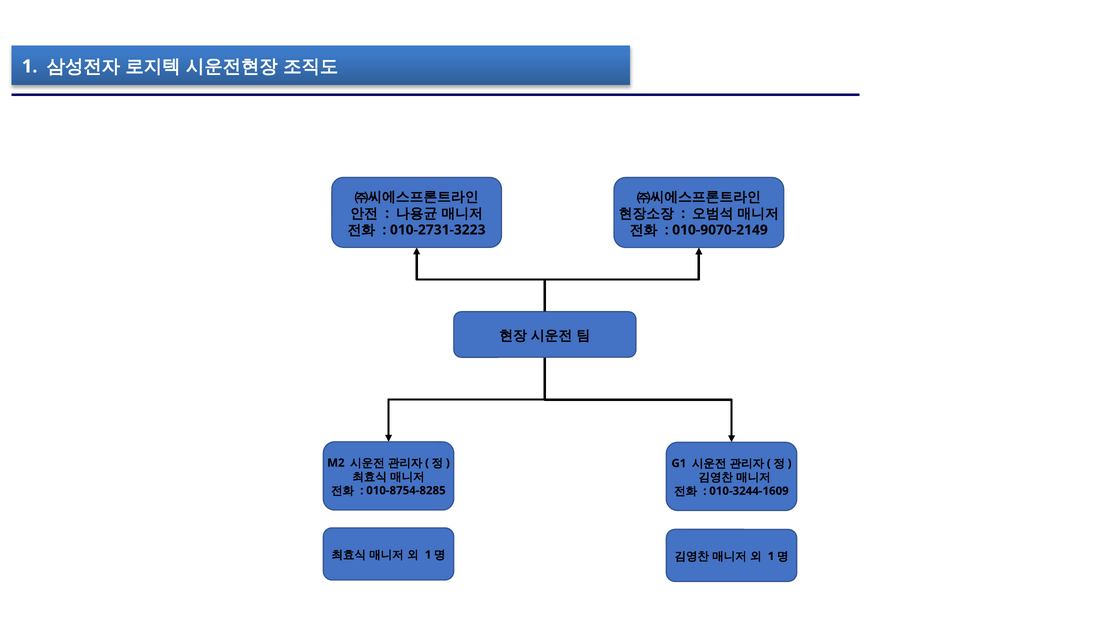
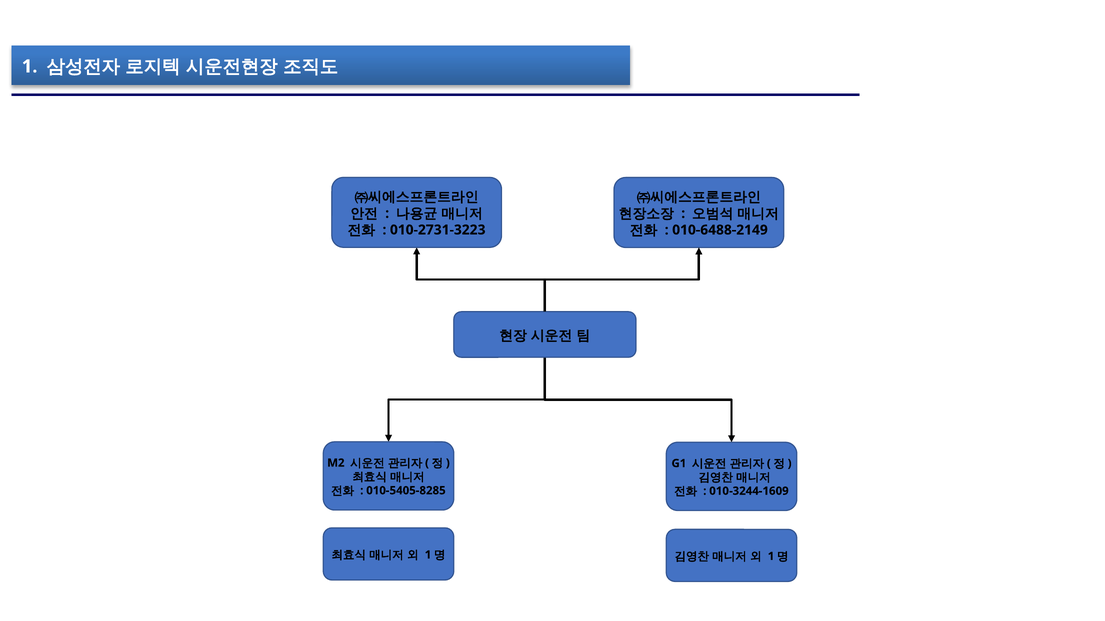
010-9070-2149: 010-9070-2149 -> 010-6488-2149 (720, 230)
010-8754-8285: 010-8754-8285 -> 010-5405-8285 (406, 491)
